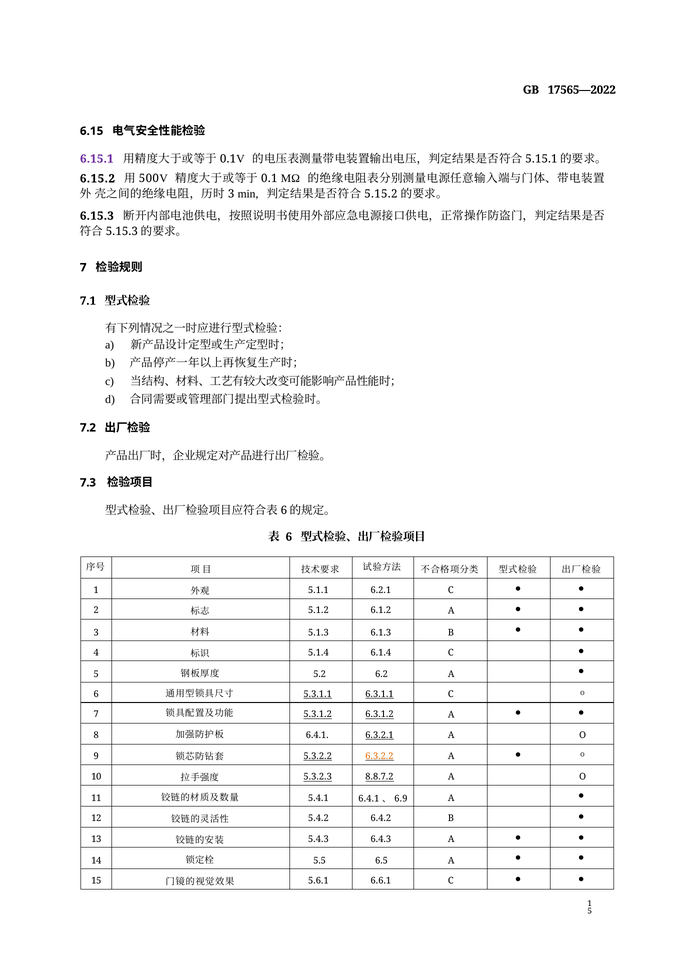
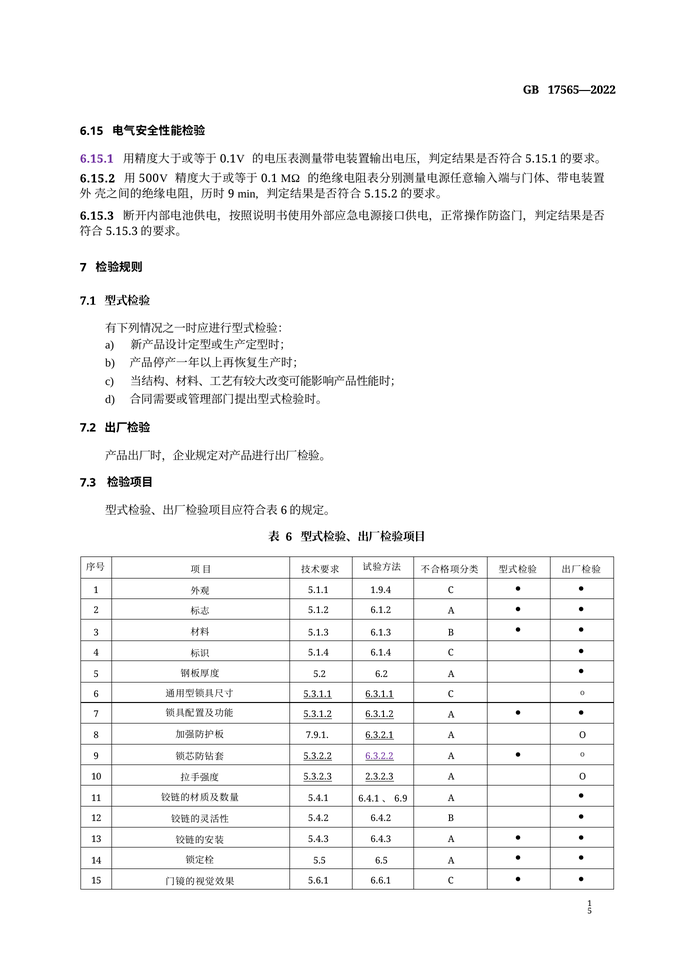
3: 3 -> 9 (231, 194)
6.2.1: 6.2.1 -> 1.9.4 (381, 591)
6.4.1: 6.4.1 -> 7.9.1 (317, 736)
6.3.2.2 colour: orange -> purple (379, 756)
8.8.7.2: 8.8.7.2 -> 2.3.2.3 (379, 777)
